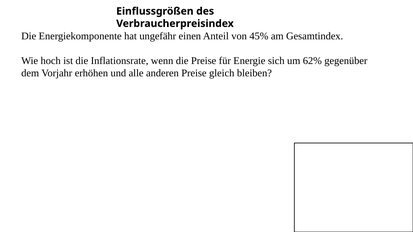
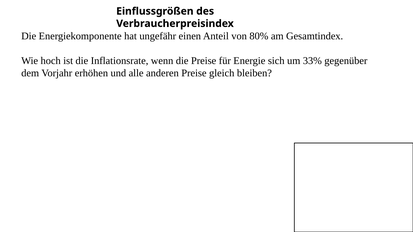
45%: 45% -> 80% (259, 36)
62%: 62% -> 33% (312, 61)
